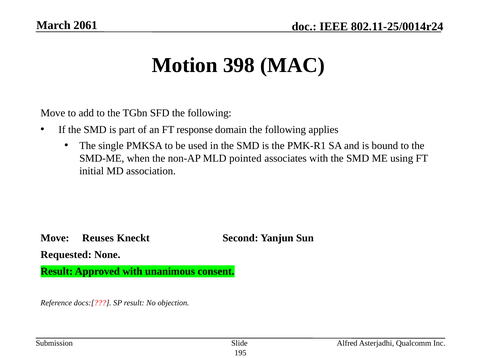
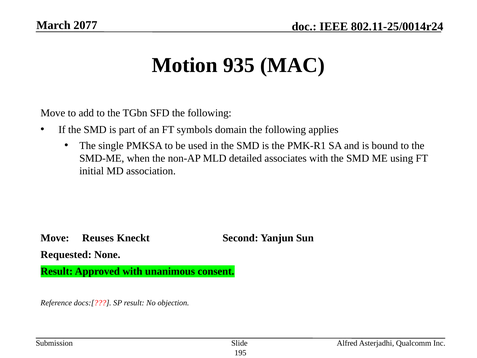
2061: 2061 -> 2077 (85, 25)
398: 398 -> 935 (239, 65)
response: response -> symbols (195, 130)
pointed: pointed -> detailed (245, 158)
